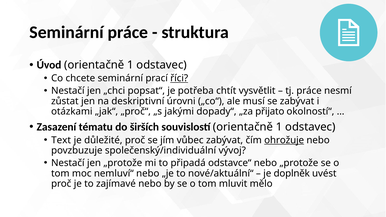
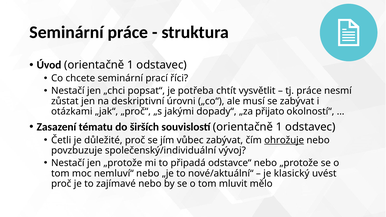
říci underline: present -> none (179, 78)
Text: Text -> Četli (61, 140)
doplněk: doplněk -> klasický (292, 173)
